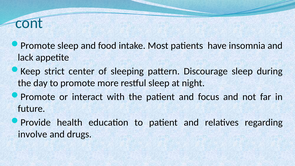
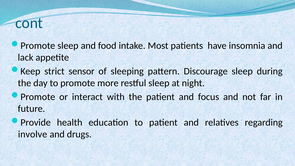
center: center -> sensor (82, 71)
